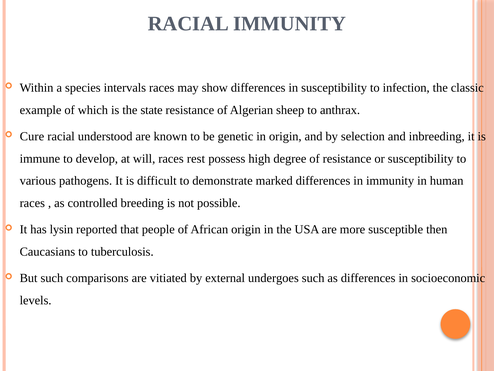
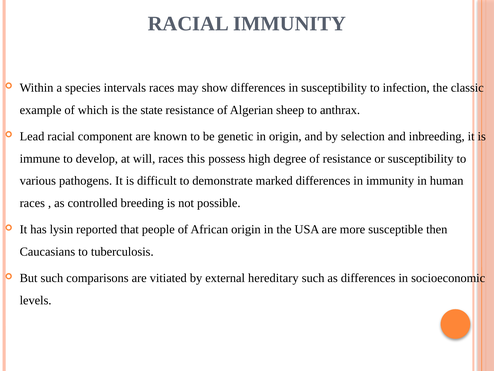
Cure: Cure -> Lead (32, 136)
understood: understood -> component (105, 136)
rest: rest -> this (196, 158)
undergoes: undergoes -> hereditary (273, 278)
